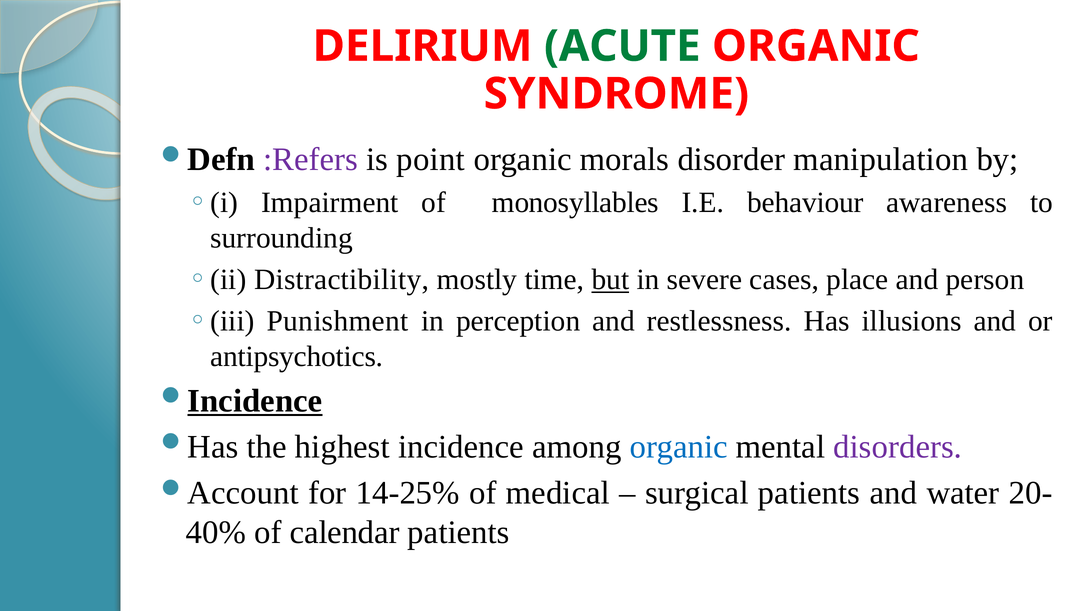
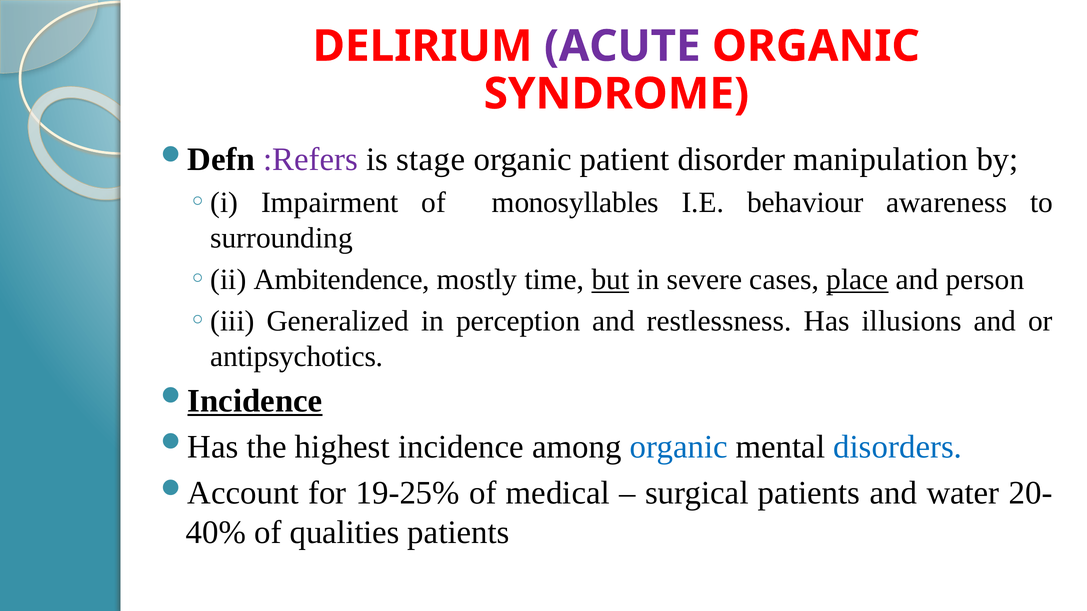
ACUTE colour: green -> purple (622, 46)
point: point -> stage (431, 160)
morals: morals -> patient (625, 160)
Distractibility: Distractibility -> Ambitendence (342, 280)
place underline: none -> present (857, 280)
Punishment: Punishment -> Generalized (338, 321)
disorders colour: purple -> blue (898, 447)
14-25%: 14-25% -> 19-25% (408, 493)
calendar: calendar -> qualities (345, 533)
